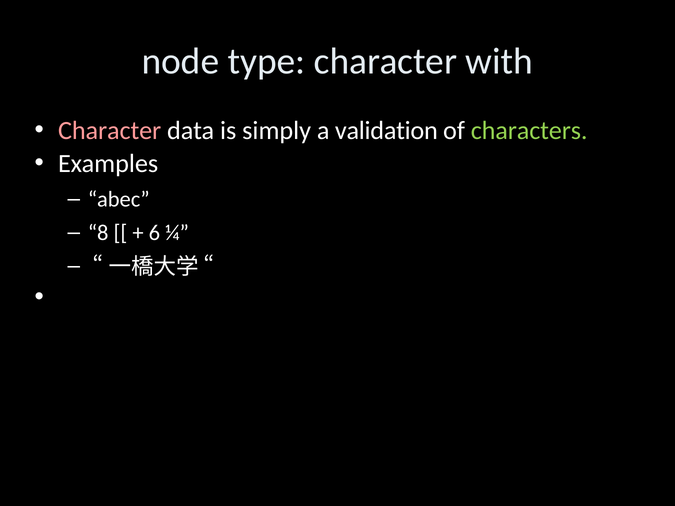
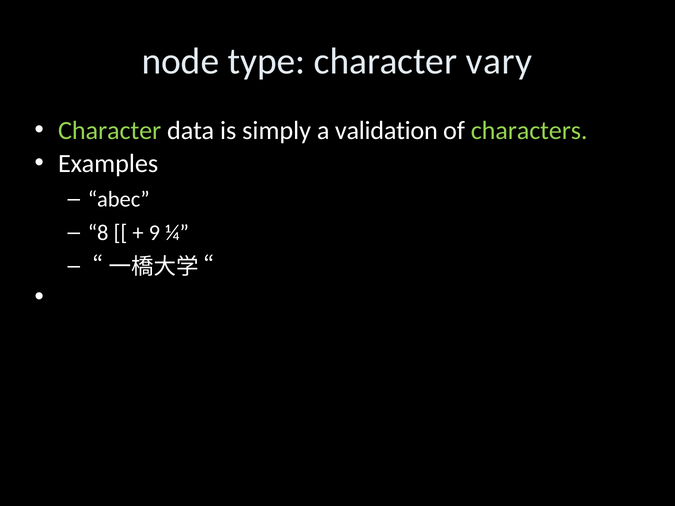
with: with -> vary (499, 61)
Character colour: pink -> light green (110, 131)
6: 6 -> 9 (154, 233)
